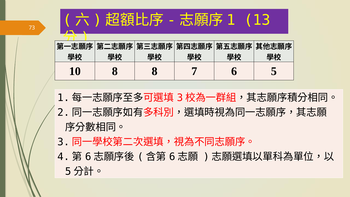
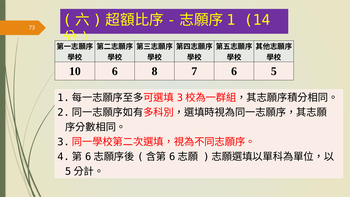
13: 13 -> 14 (257, 20)
10 8: 8 -> 6 (115, 71)
